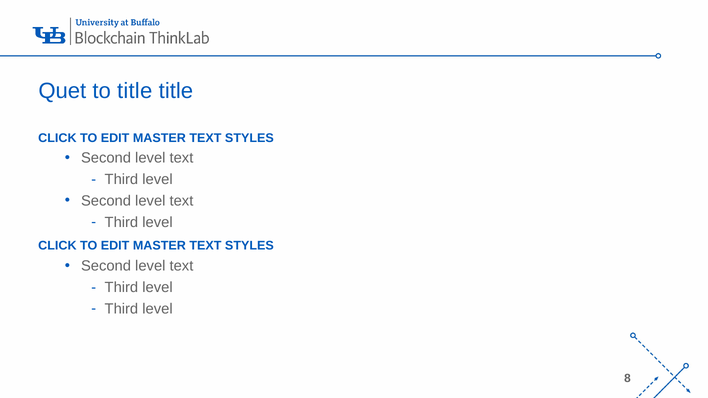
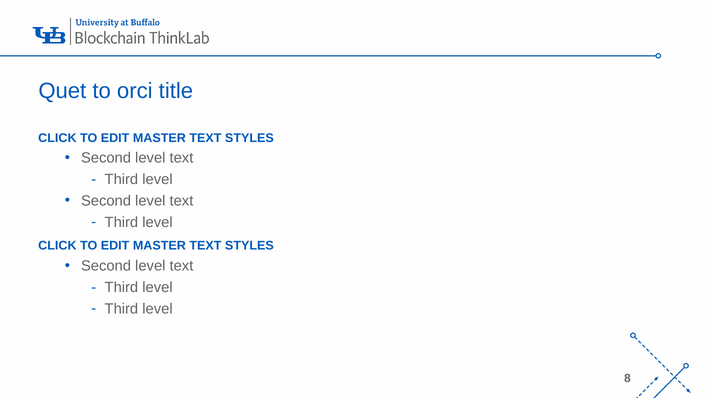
to title: title -> orci (135, 91)
